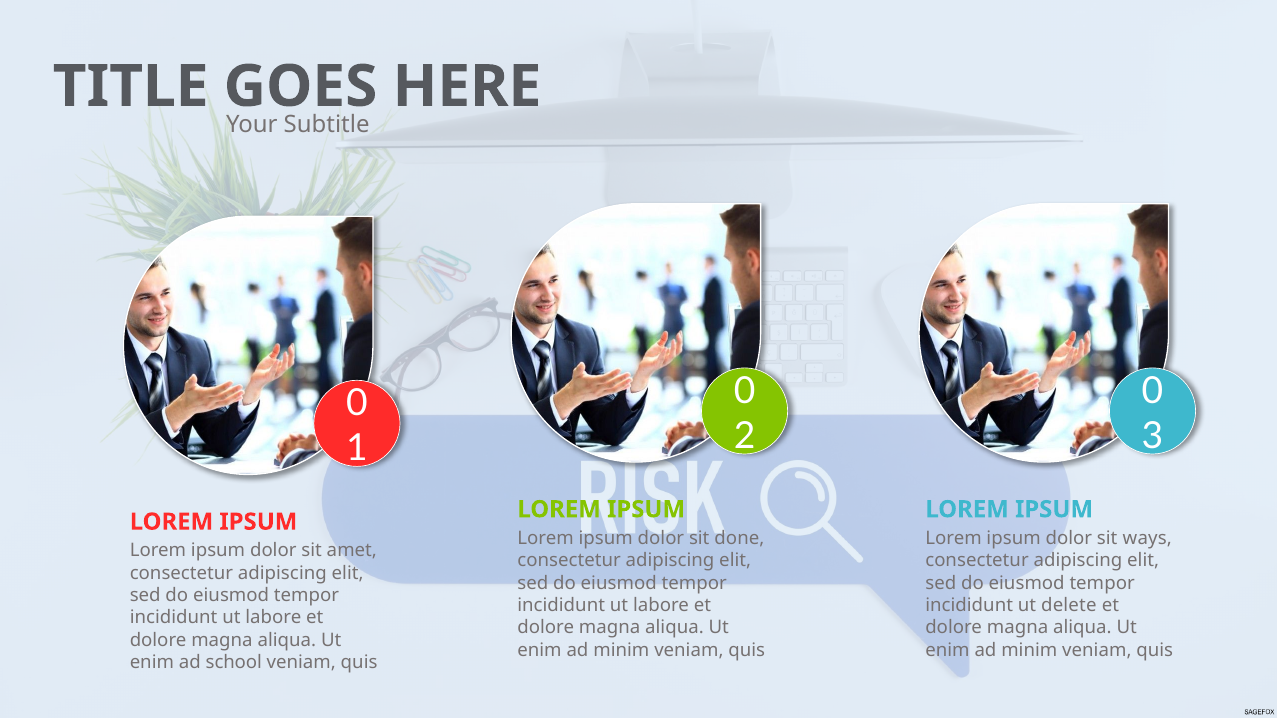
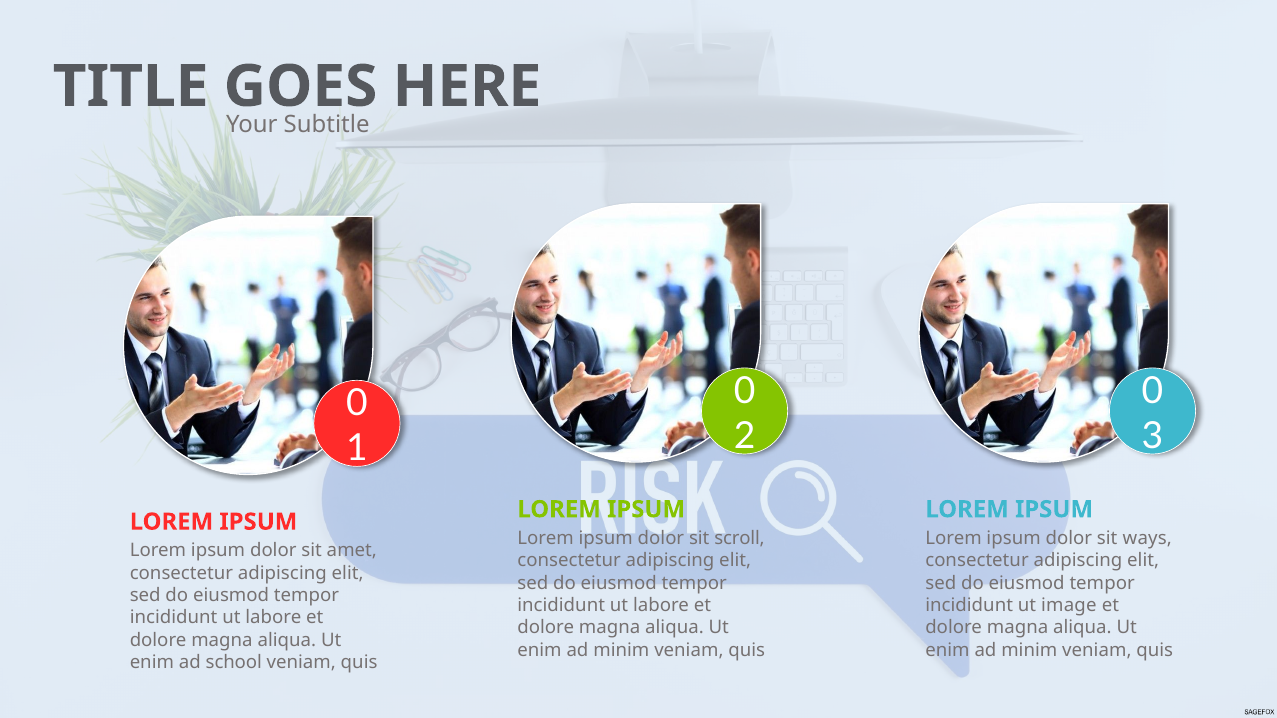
done: done -> scroll (740, 539)
delete: delete -> image (1069, 606)
